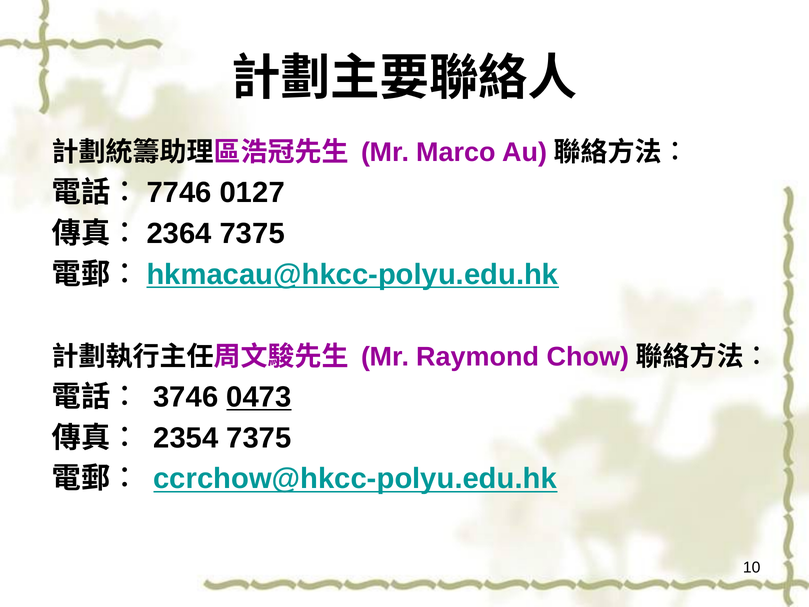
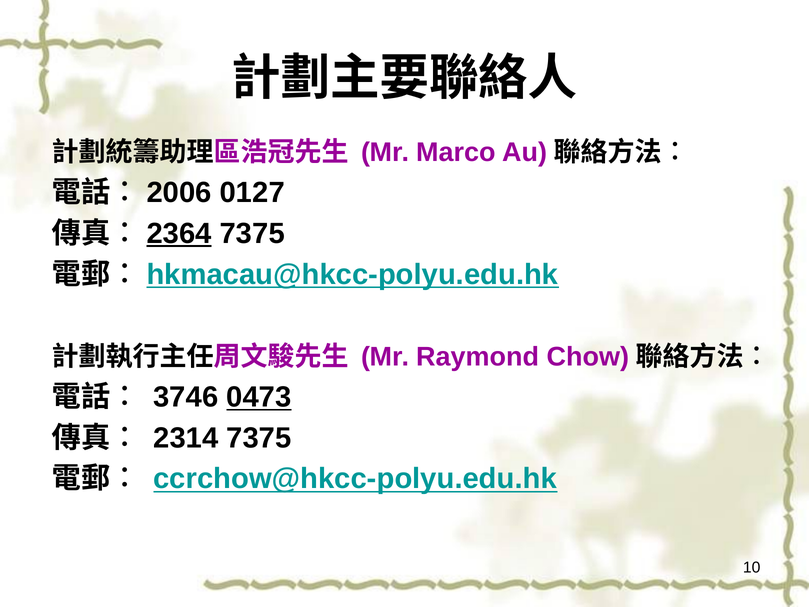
7746: 7746 -> 2006 (179, 193)
2364 underline: none -> present (179, 233)
2354: 2354 -> 2314 (186, 438)
